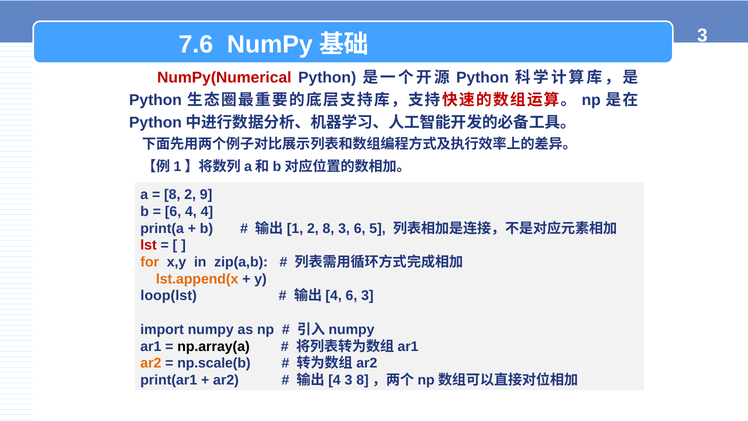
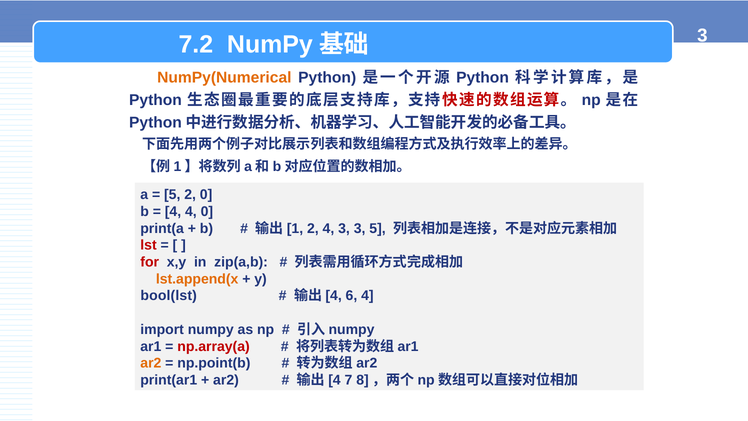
7.6: 7.6 -> 7.2 (196, 44)
NumPy(Numerical colour: red -> orange (224, 78)
8: 8 -> 5 (172, 195)
2 9: 9 -> 0 (206, 195)
6: 6 -> 4 (173, 212)
4 4: 4 -> 0 (207, 212)
2 8: 8 -> 4 (328, 228)
3 6: 6 -> 3 (360, 228)
for colour: orange -> red (150, 262)
loop(lst: loop(lst -> bool(lst (169, 296)
6 3: 3 -> 4 (367, 296)
np.array(a colour: black -> red (214, 346)
np.scale(b: np.scale(b -> np.point(b (214, 363)
3: 3 -> 7 (349, 380)
